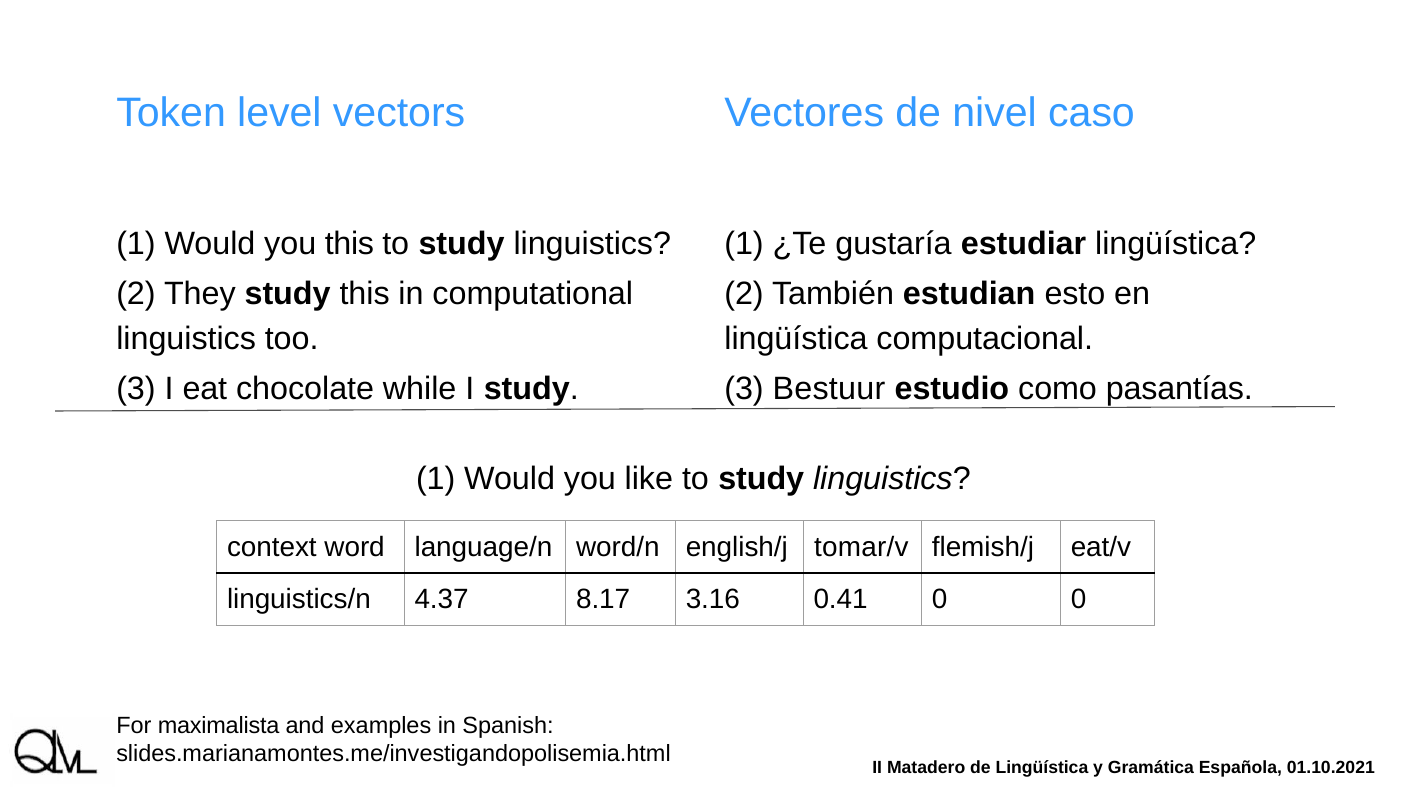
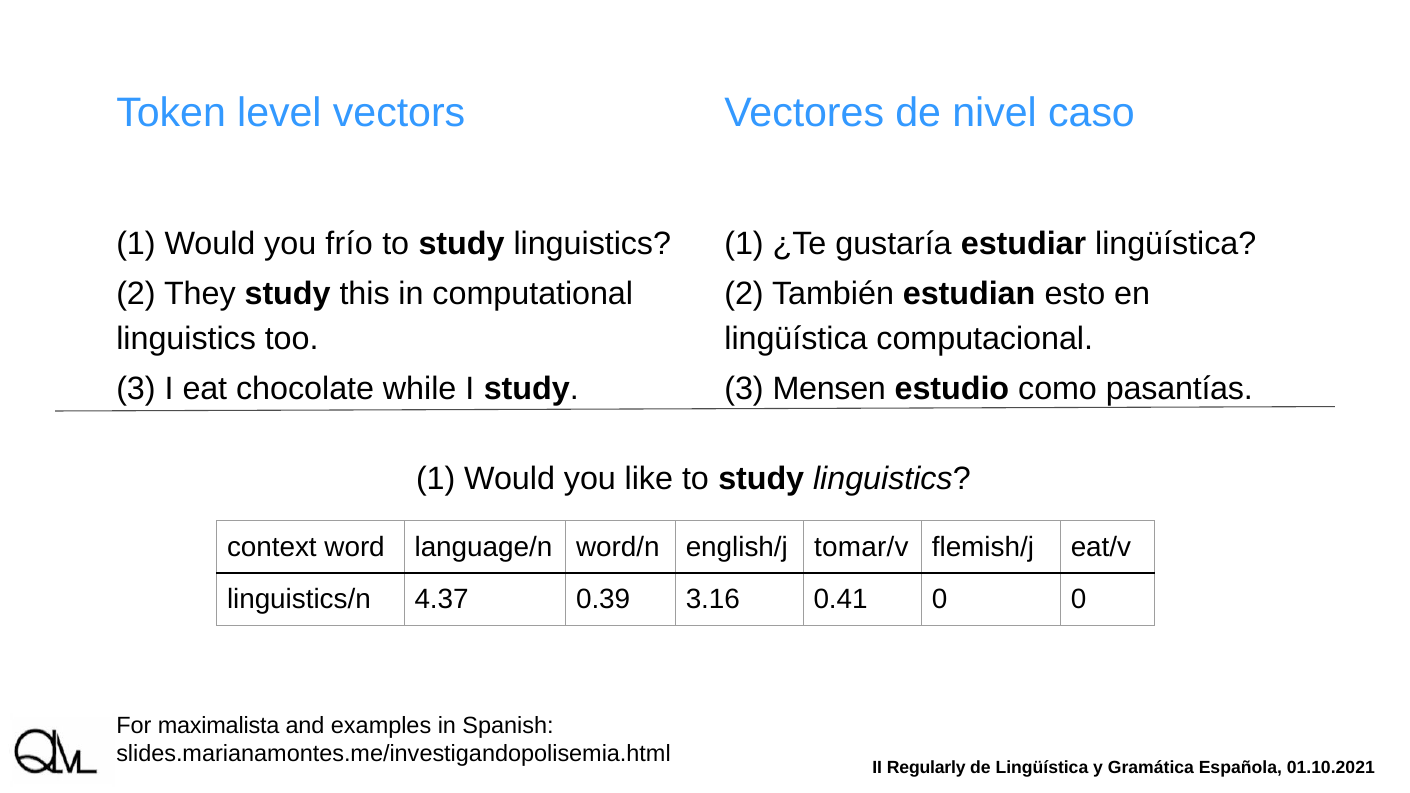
you this: this -> frío (349, 244)
Bestuur: Bestuur -> Mensen (829, 388)
8.17: 8.17 -> 0.39 (603, 600)
Matadero: Matadero -> Regularly (926, 768)
